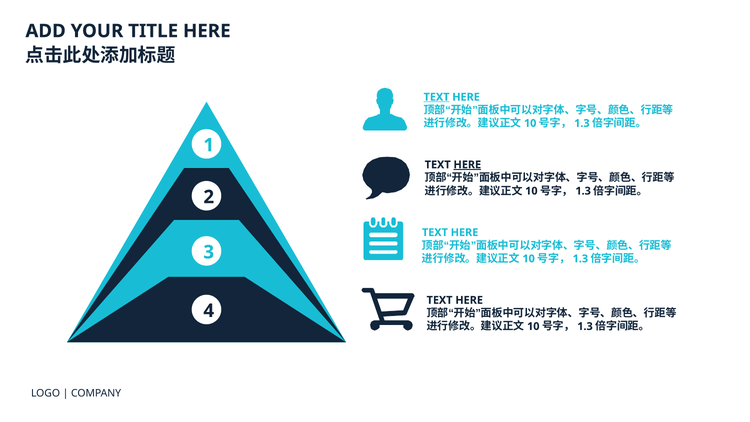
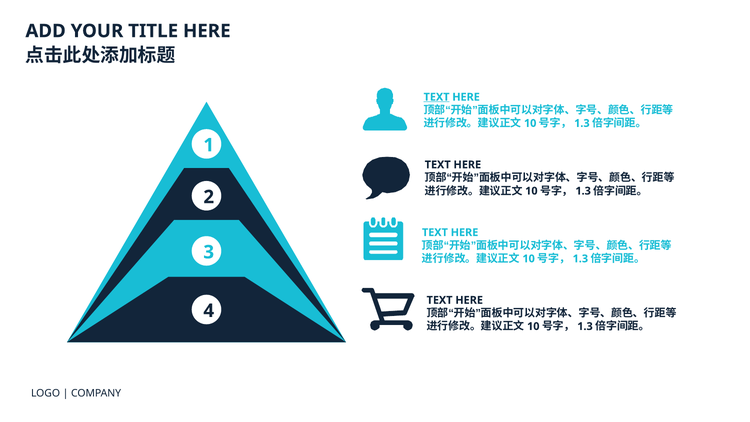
HERE underline: present -> none (467, 165)
